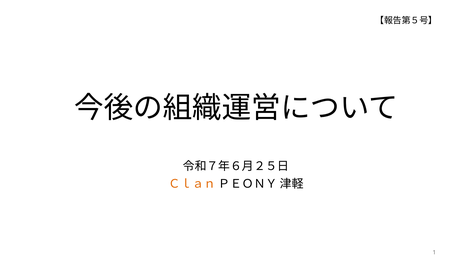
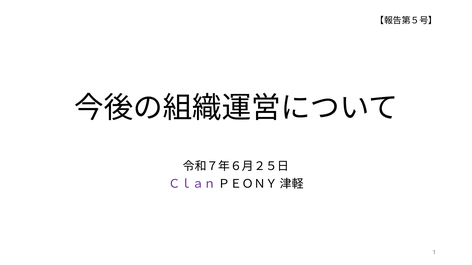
Ｃｌａｎ colour: orange -> purple (192, 184)
